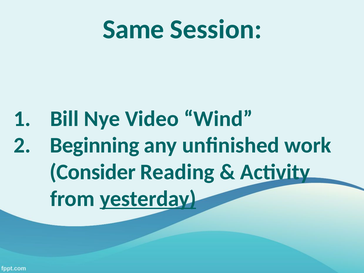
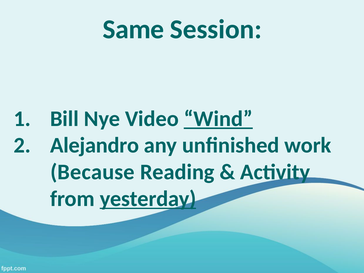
Wind underline: none -> present (218, 119)
Beginning: Beginning -> Alejandro (95, 145)
Consider: Consider -> Because (92, 172)
